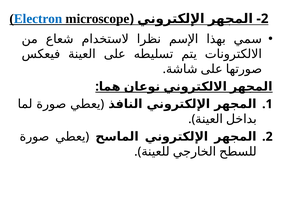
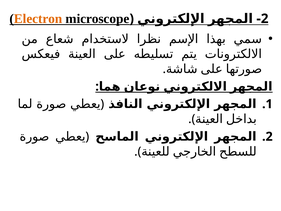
Electron colour: blue -> orange (38, 19)
